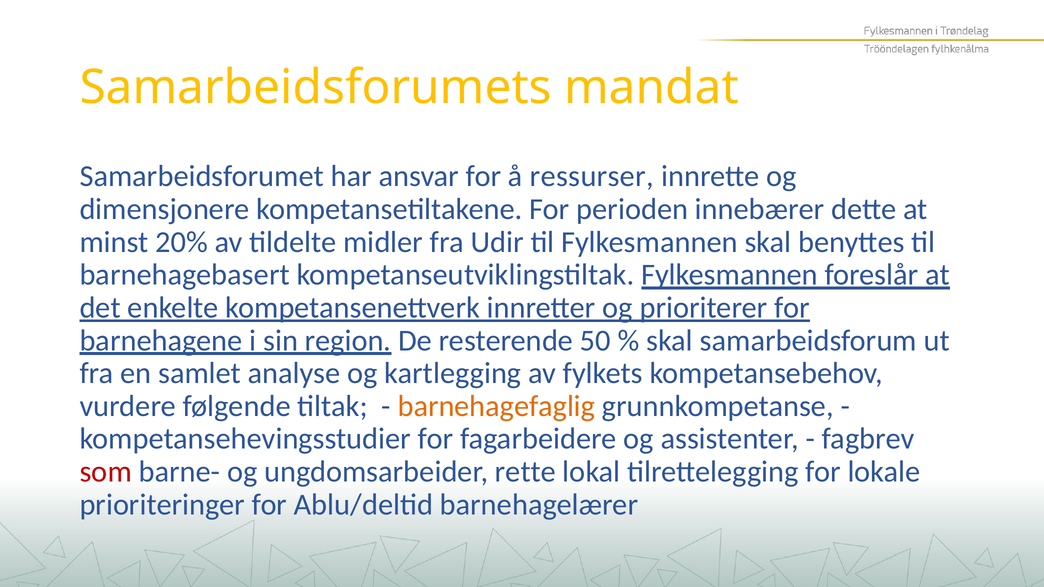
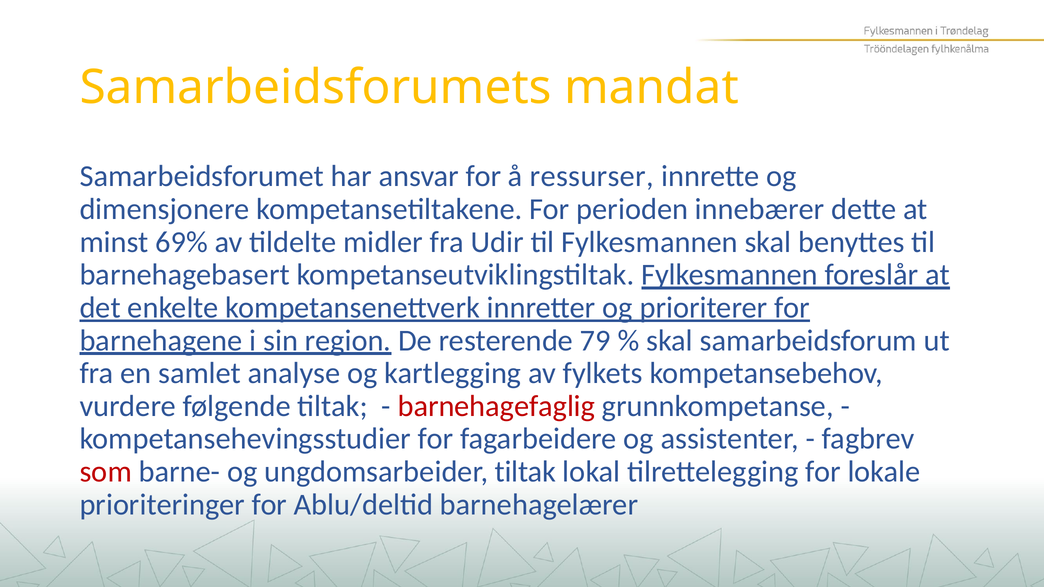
20%: 20% -> 69% (182, 242)
50: 50 -> 79 (595, 341)
barnehagefaglig colour: orange -> red (496, 406)
ungdomsarbeider rette: rette -> tiltak (525, 472)
